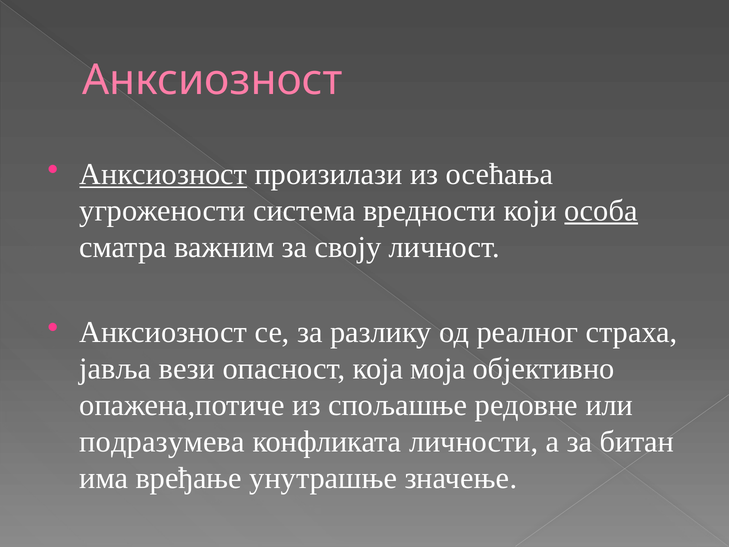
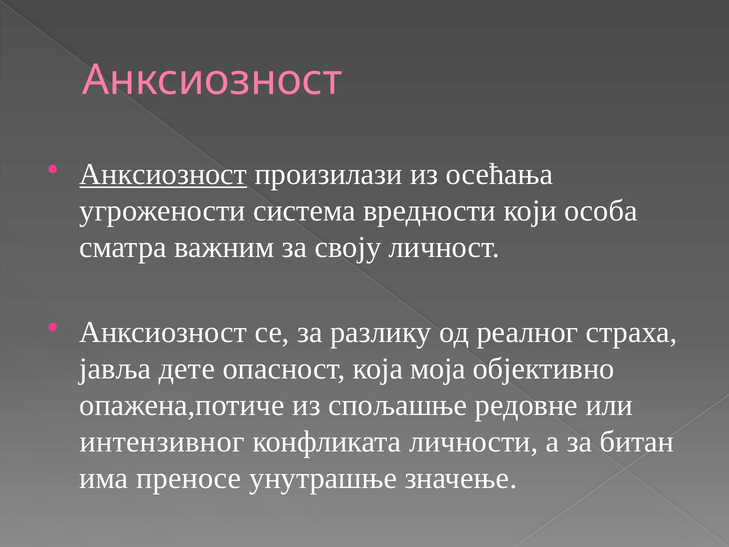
особа underline: present -> none (601, 210)
вези: вези -> дете (187, 368)
подразумева: подразумева -> интензивног (162, 441)
вређање: вређање -> преносе (189, 478)
